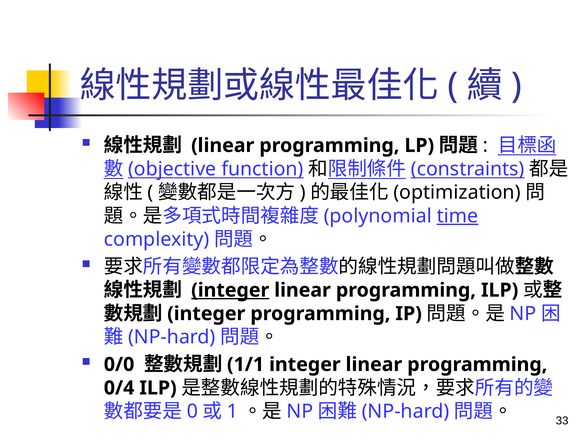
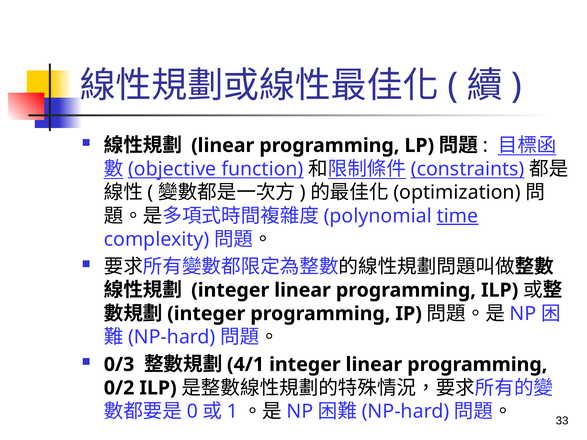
integer underline: present -> none (230, 290)
0/0: 0/0 -> 0/3 (119, 365)
1/1: 1/1 -> 4/1 (246, 365)
0/4: 0/4 -> 0/2 (119, 388)
